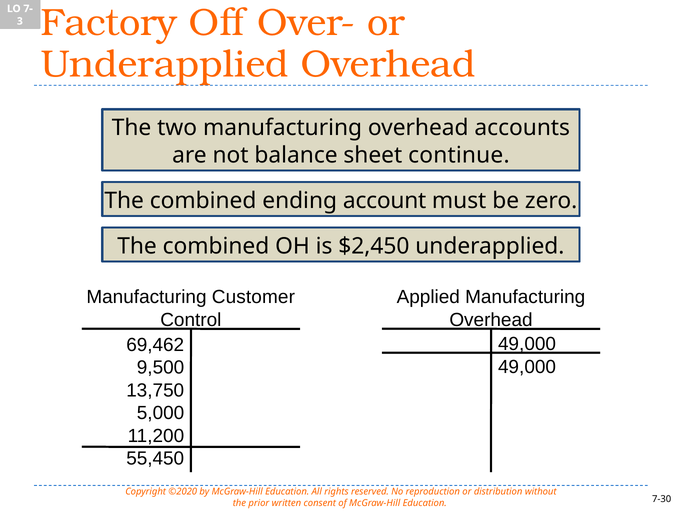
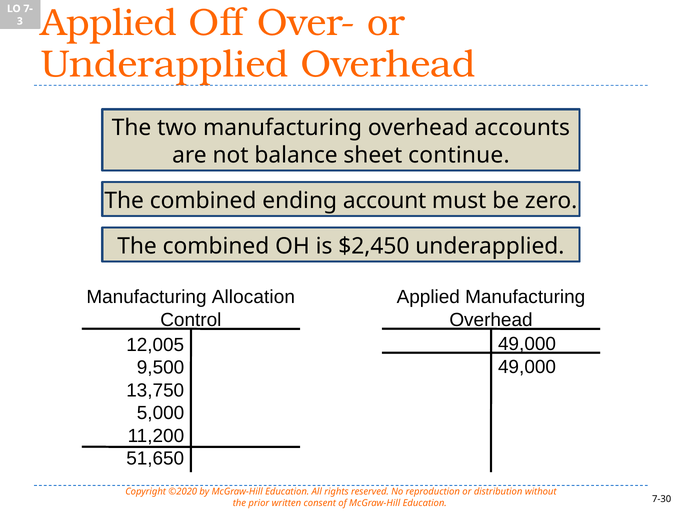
Factory: Factory -> Applied (109, 23)
Customer: Customer -> Allocation (253, 297)
69,462: 69,462 -> 12,005 (155, 345)
55,450: 55,450 -> 51,650 (155, 458)
